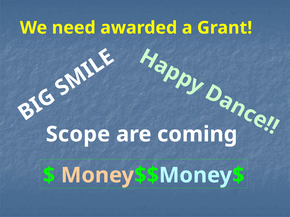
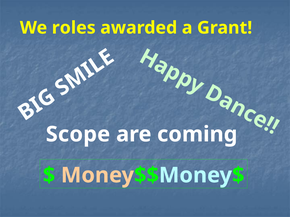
need: need -> roles (74, 28)
